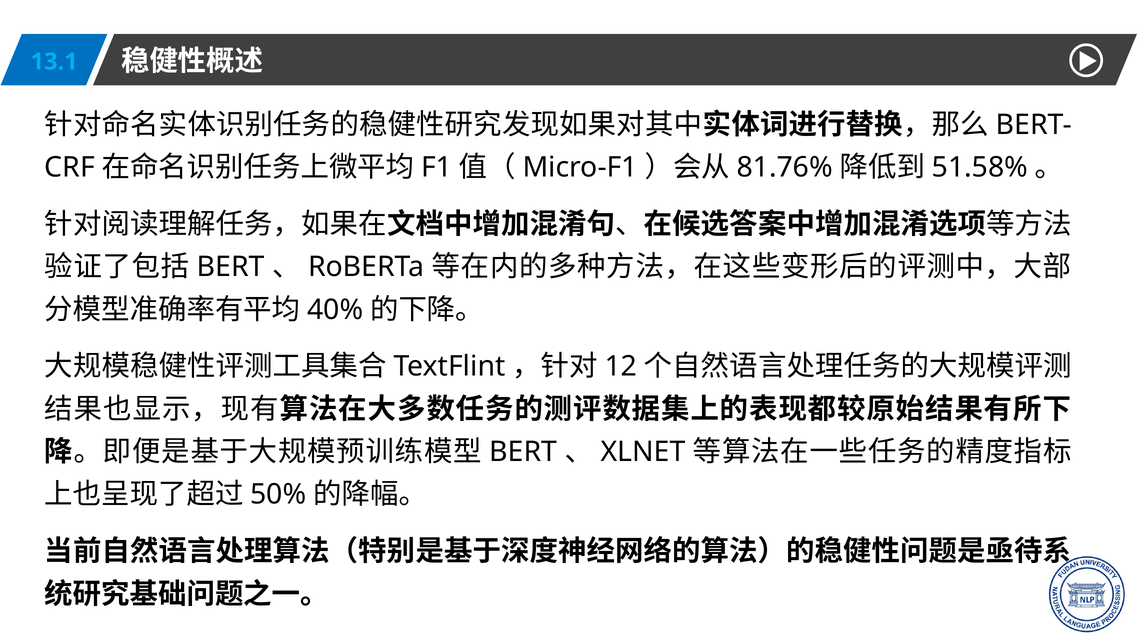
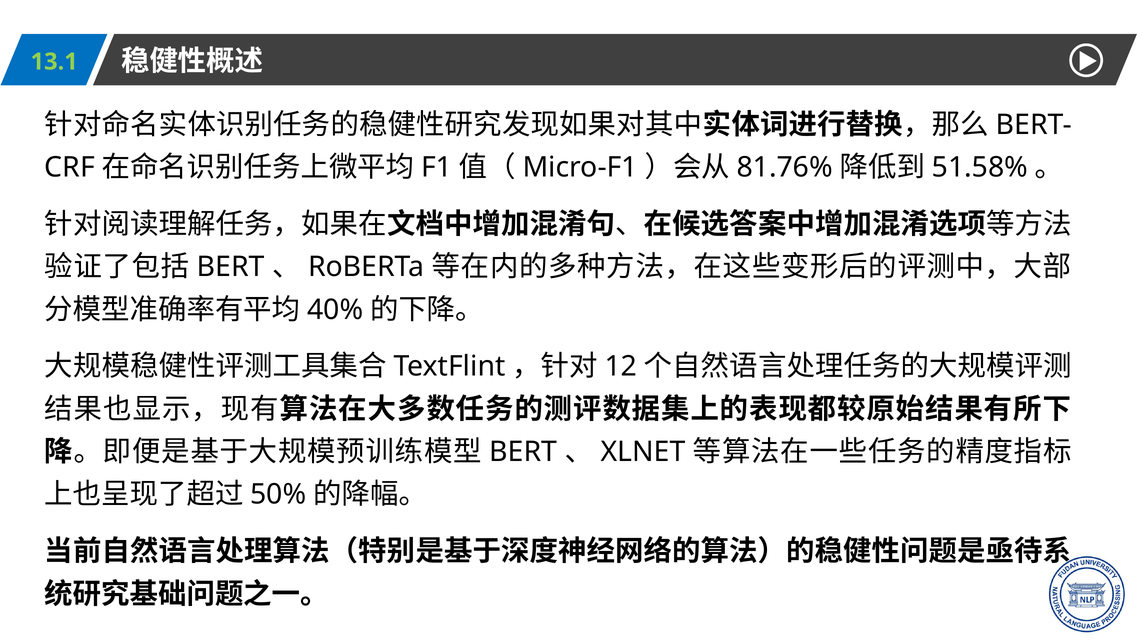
13.1 colour: light blue -> light green (54, 62)
